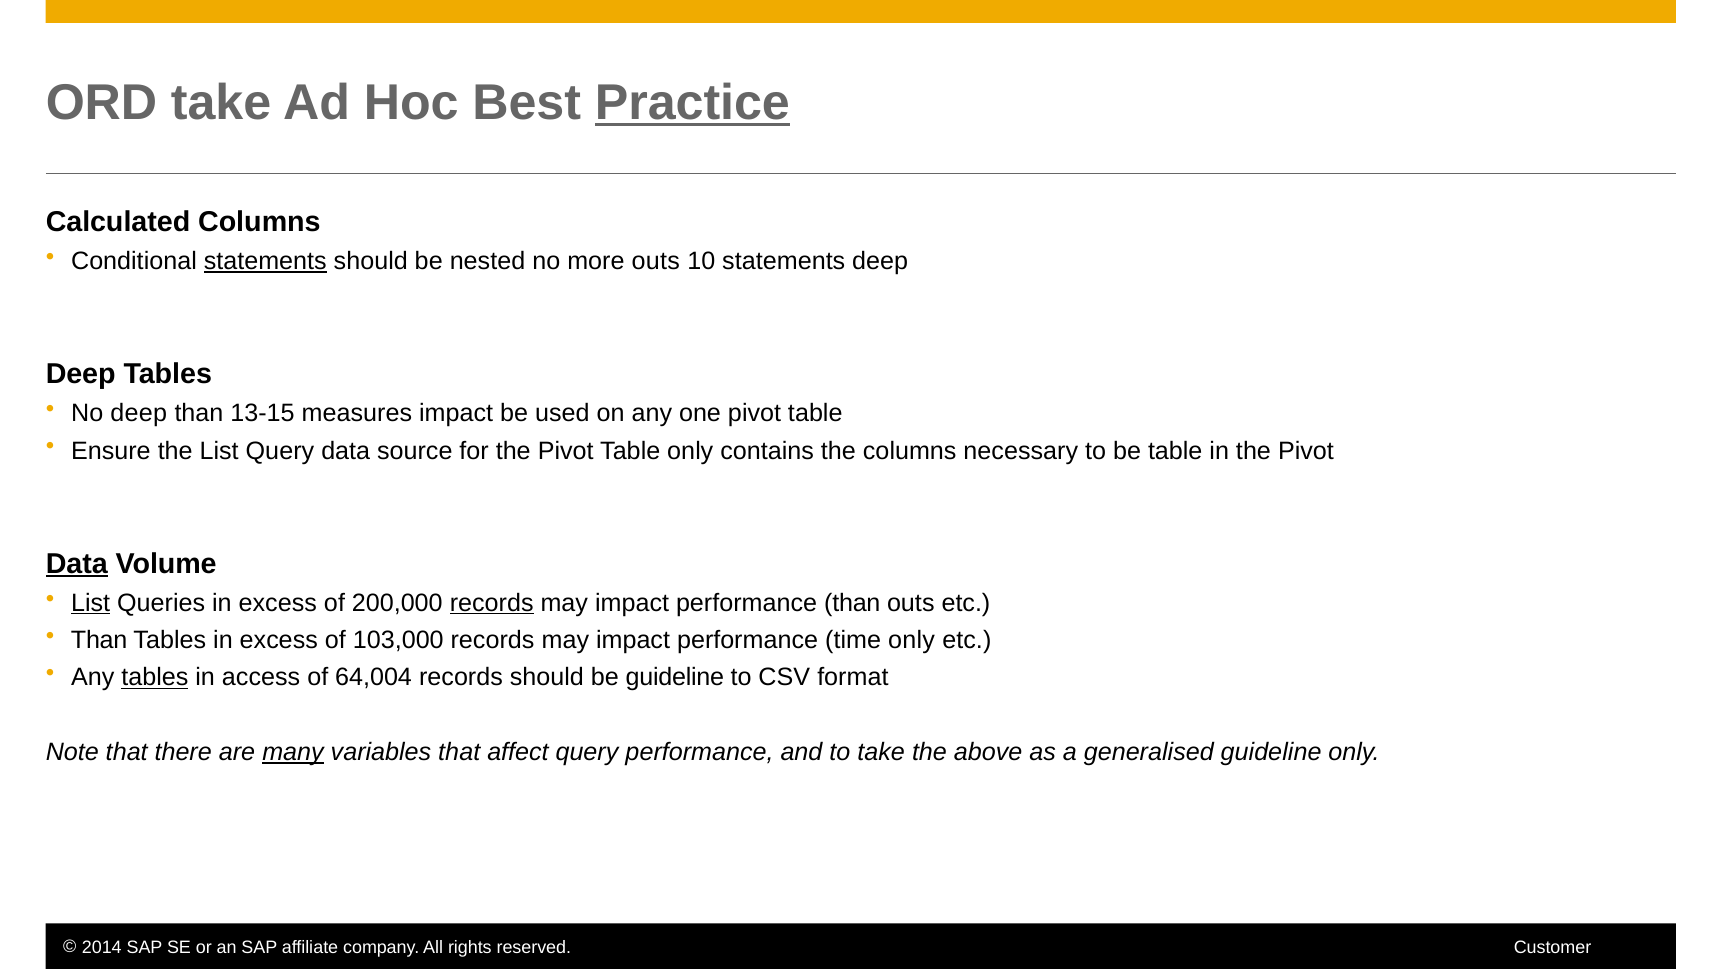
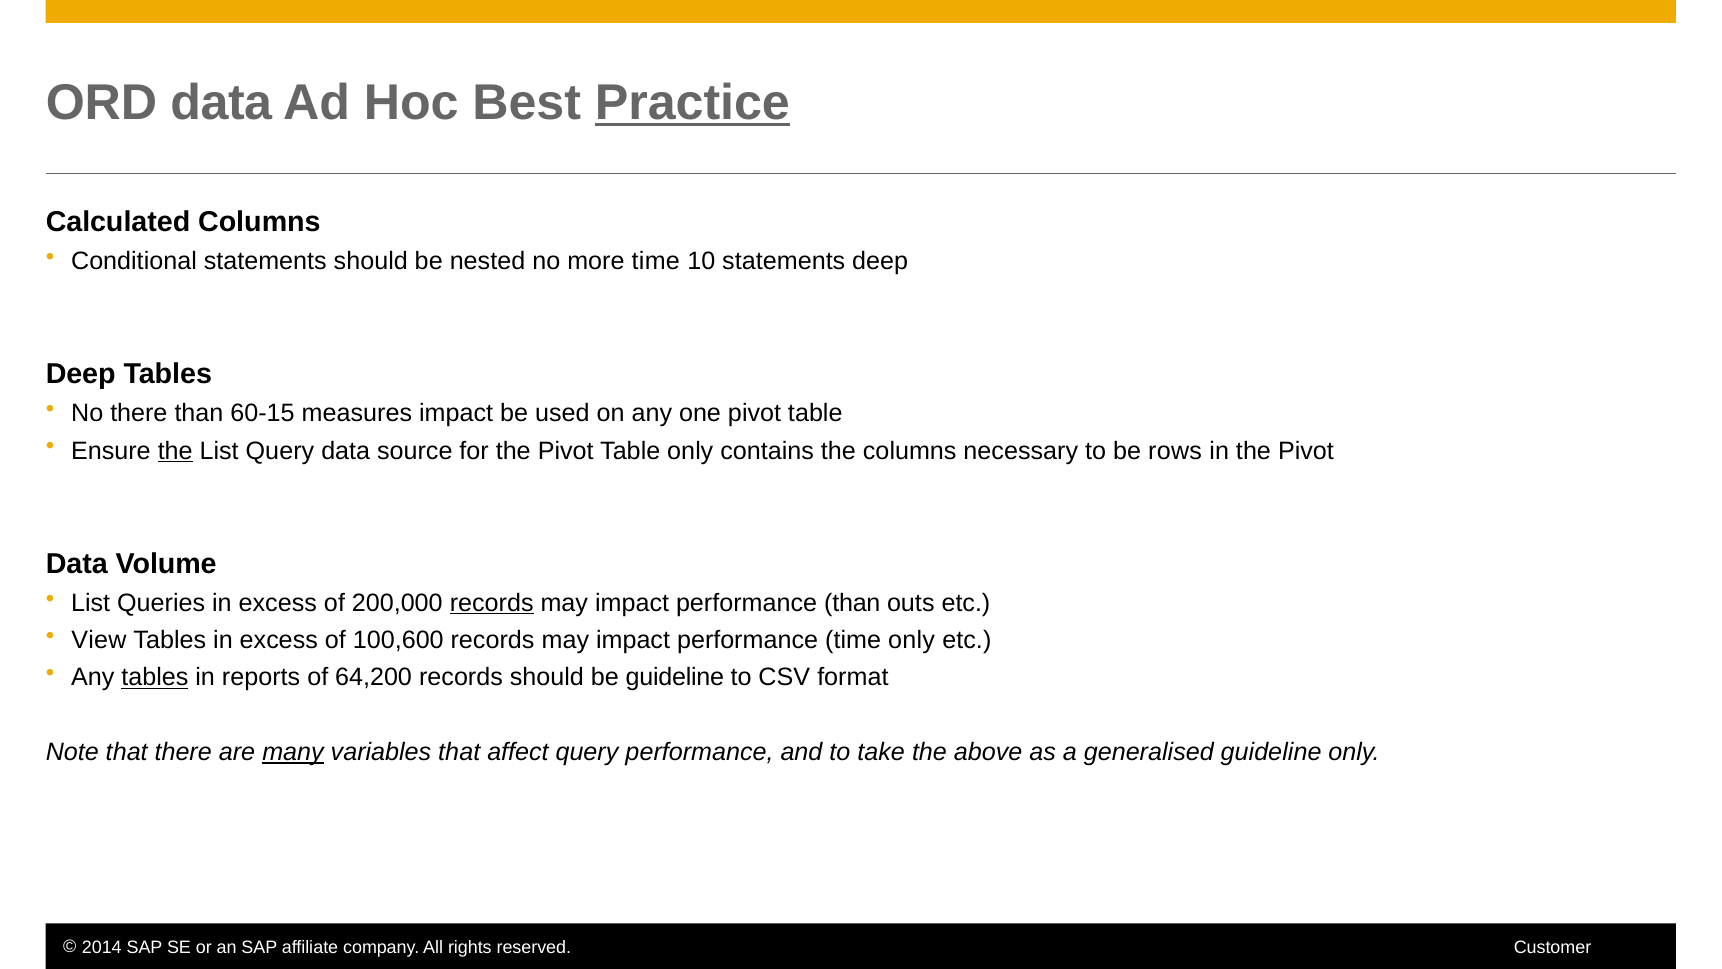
ORD take: take -> data (221, 103)
statements underline: present -> none (265, 261)
more outs: outs -> time (656, 261)
No deep: deep -> there (139, 413)
13-15: 13-15 -> 60-15 (263, 413)
the underline: none -> present (175, 451)
be table: table -> rows (1175, 451)
Data underline: present -> none (77, 563)
List underline: present -> none (91, 603)
Than: Than -> View (99, 640)
103,000: 103,000 -> 100,600 (398, 640)
access: access -> reports (261, 677)
64,004: 64,004 -> 64,200 (374, 677)
